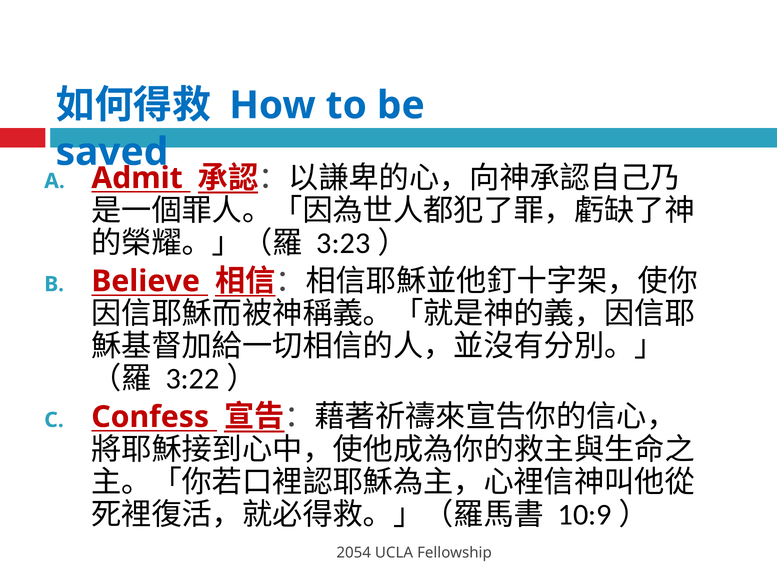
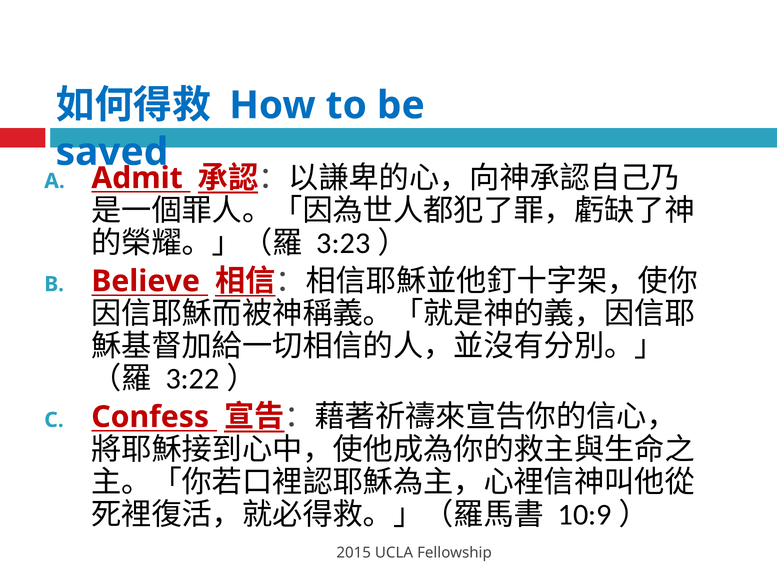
2054: 2054 -> 2015 (354, 552)
